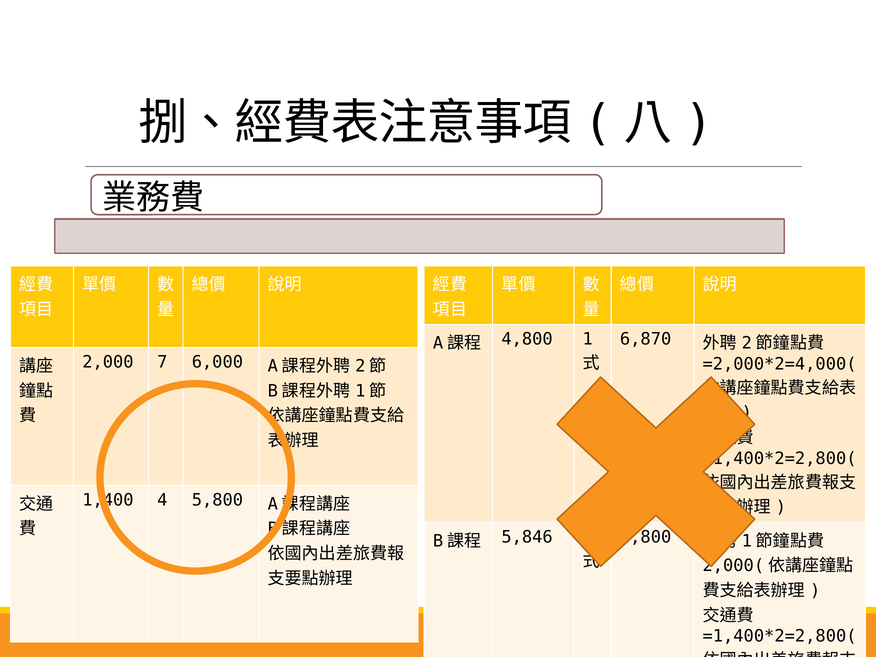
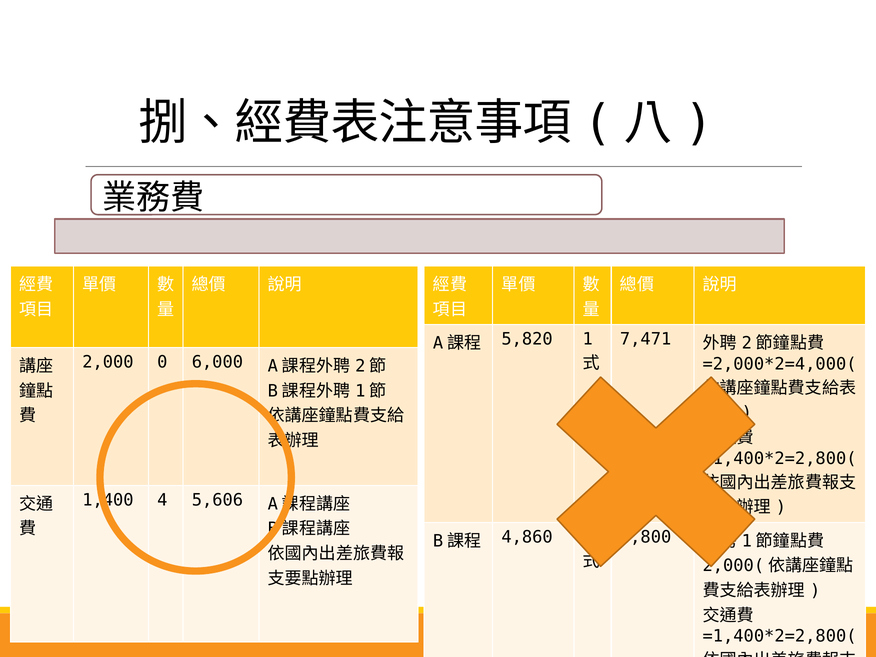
6,870: 6,870 -> 7,471 (646, 339)
4,800: 4,800 -> 5,820 (527, 339)
7: 7 -> 0 (162, 362)
5,800: 5,800 -> 5,606 (217, 500)
5,846: 5,846 -> 4,860 (527, 537)
